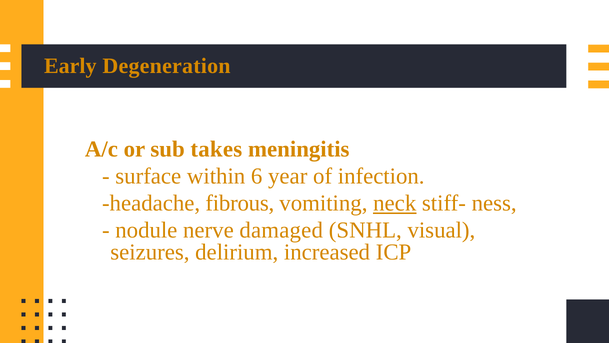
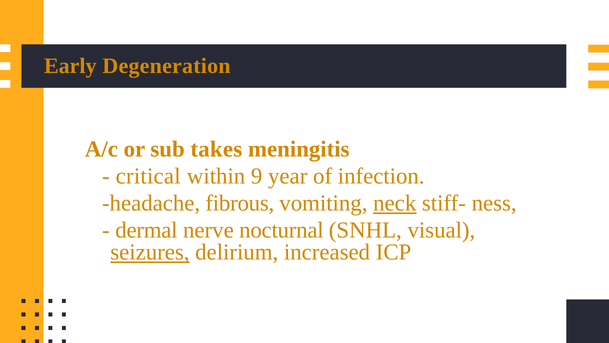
surface: surface -> critical (148, 176)
6: 6 -> 9 (257, 176)
nodule: nodule -> dermal (146, 230)
damaged: damaged -> nocturnal (281, 230)
seizures underline: none -> present (150, 252)
